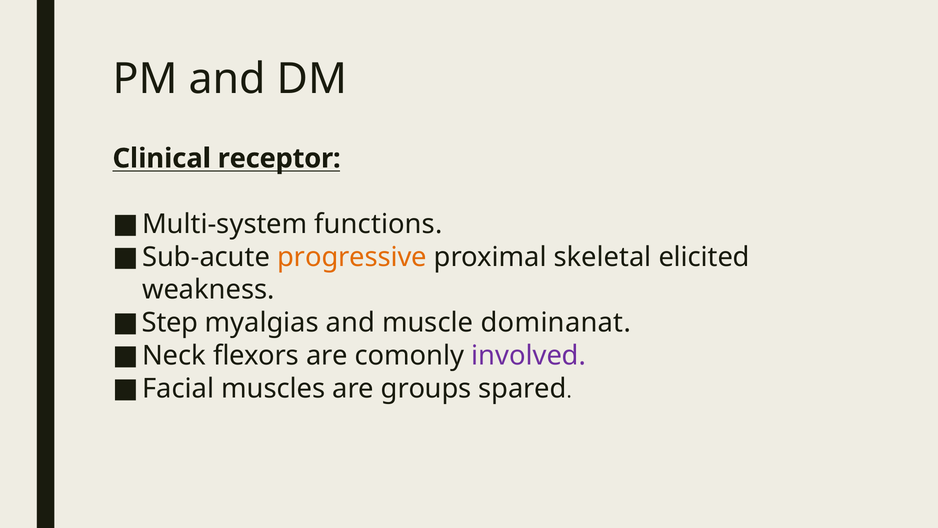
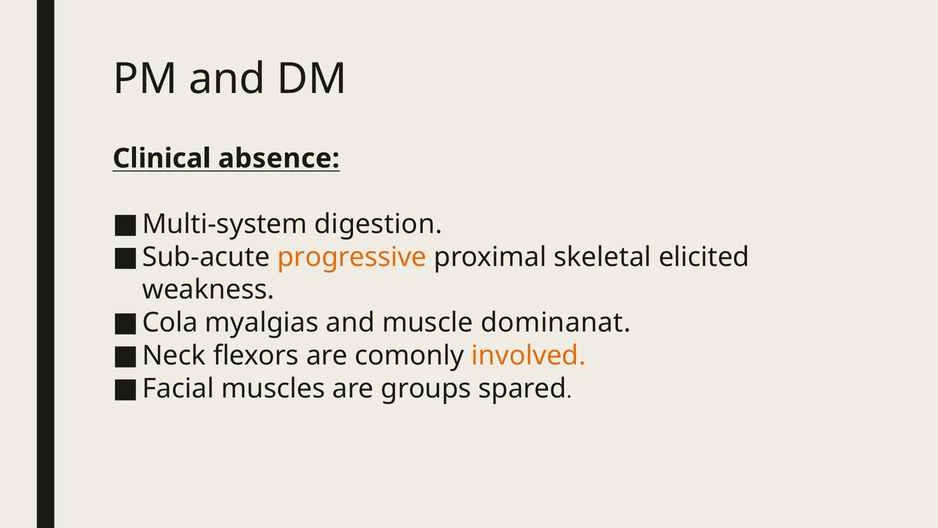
receptor: receptor -> absence (279, 158)
functions: functions -> digestion (378, 224)
Step: Step -> Cola (170, 323)
involved colour: purple -> orange (529, 355)
